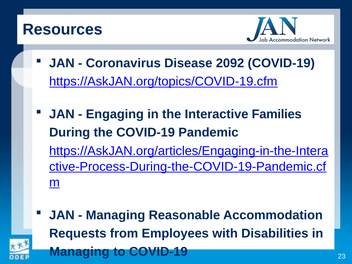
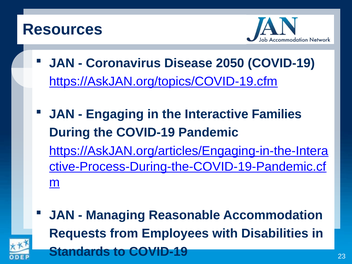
2092: 2092 -> 2050 (230, 63)
Managing: Managing -> Standards (80, 252)
